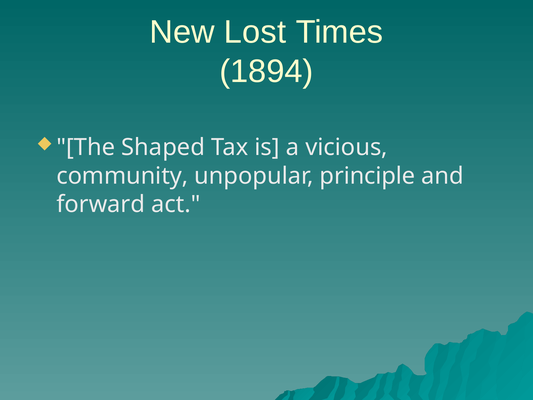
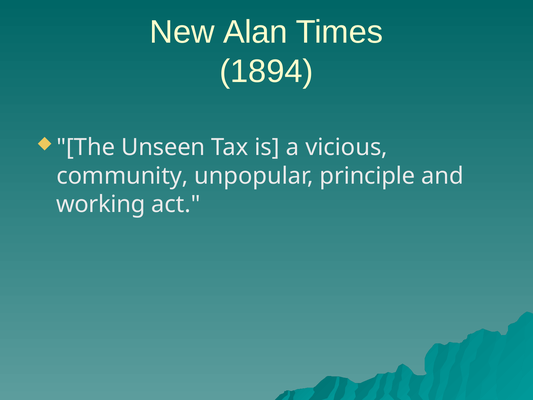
Lost: Lost -> Alan (255, 32)
Shaped: Shaped -> Unseen (163, 147)
forward: forward -> working (101, 204)
